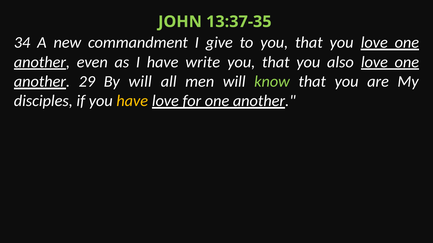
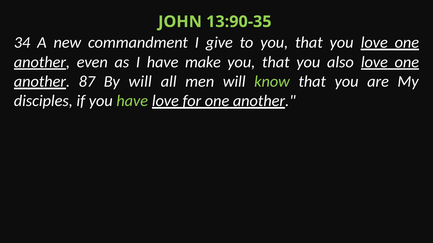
13:37-35: 13:37-35 -> 13:90-35 (239, 22)
write: write -> make (203, 62)
29: 29 -> 87 (87, 82)
have colour: yellow -> light green (132, 101)
